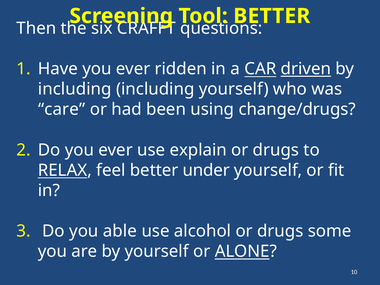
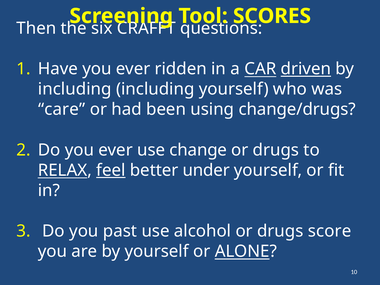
BETTER: BETTER -> SCORES (272, 16)
explain: explain -> change (198, 150)
feel underline: none -> present (111, 170)
able: able -> past (120, 231)
some: some -> score (330, 231)
